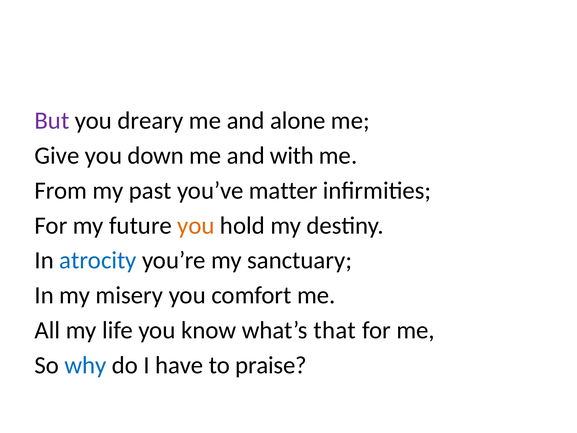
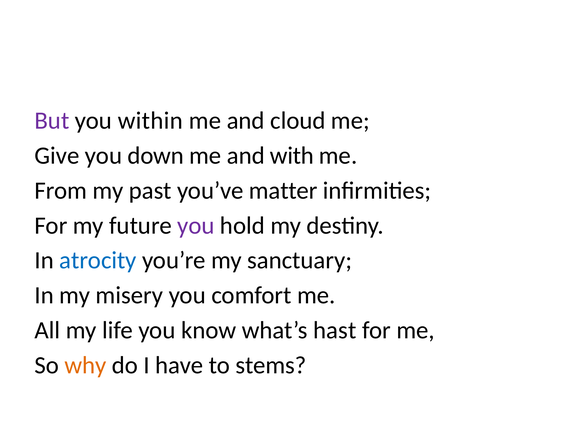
dreary: dreary -> within (150, 120)
alone: alone -> cloud (298, 120)
you colour: orange -> purple (196, 225)
that: that -> hast (335, 330)
why colour: blue -> orange (85, 365)
praise: praise -> stems (271, 365)
